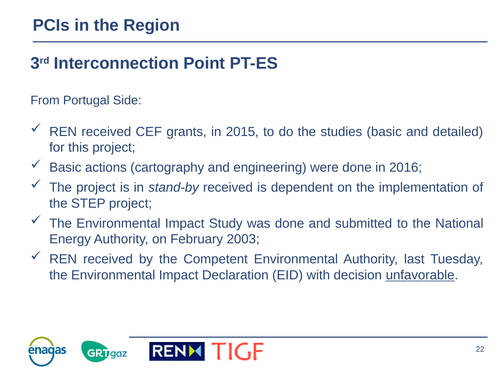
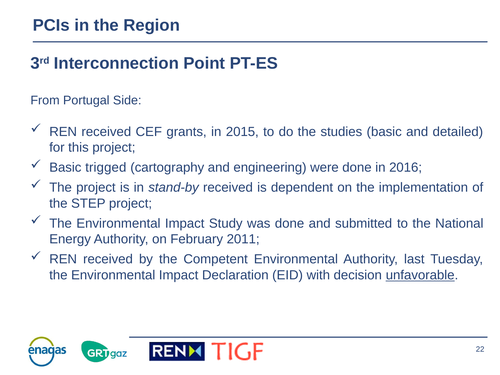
actions: actions -> trigged (106, 168)
2003: 2003 -> 2011 (243, 239)
